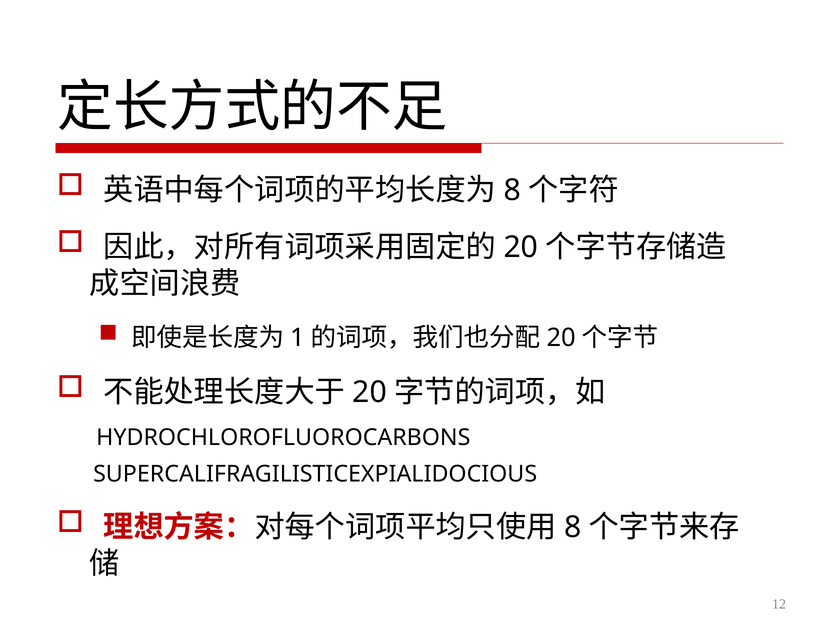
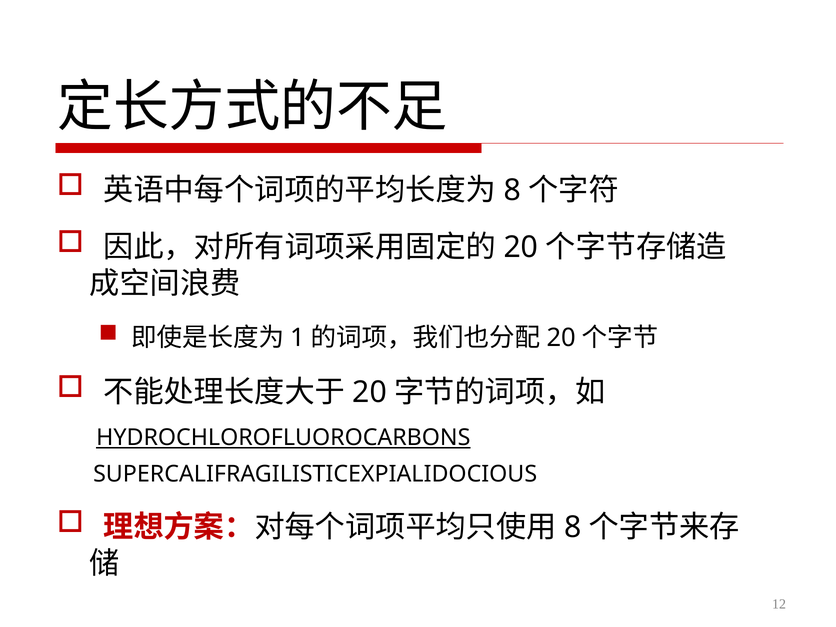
HYDROCHLOROFLUOROCARBONS underline: none -> present (283, 438)
